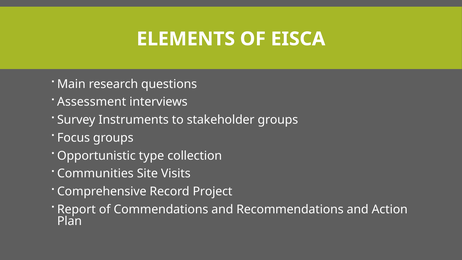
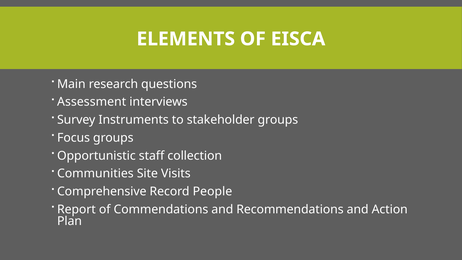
type: type -> staff (152, 156)
Project: Project -> People (212, 191)
